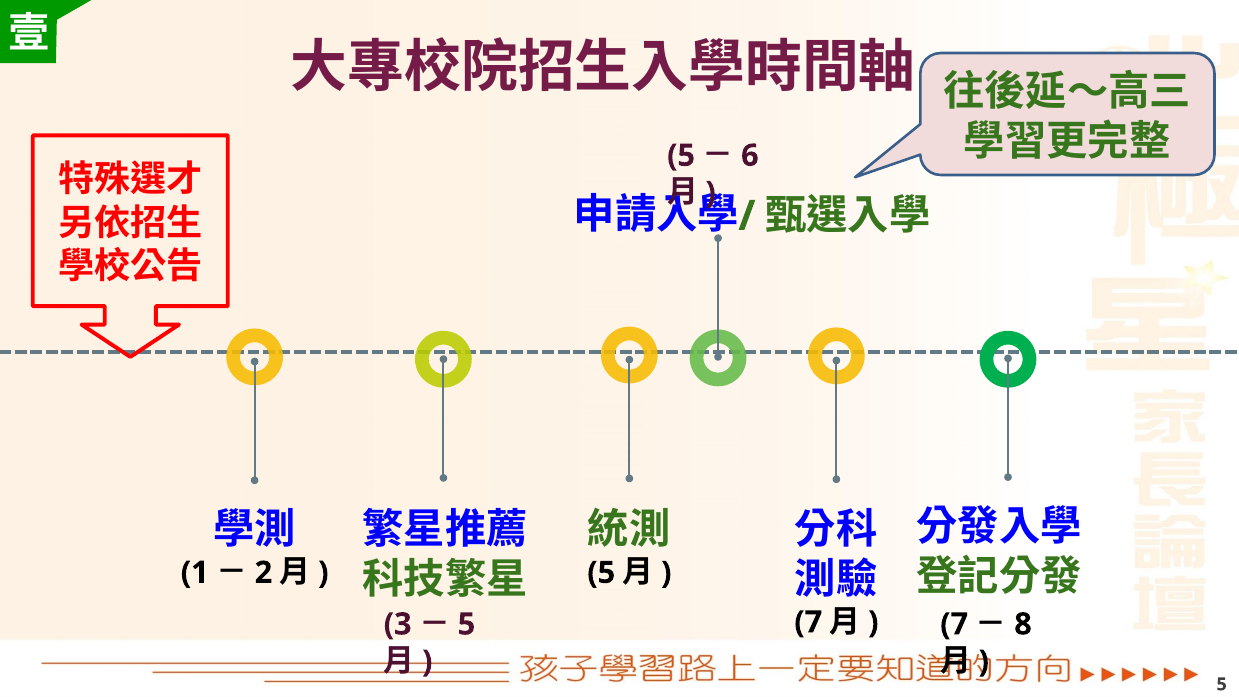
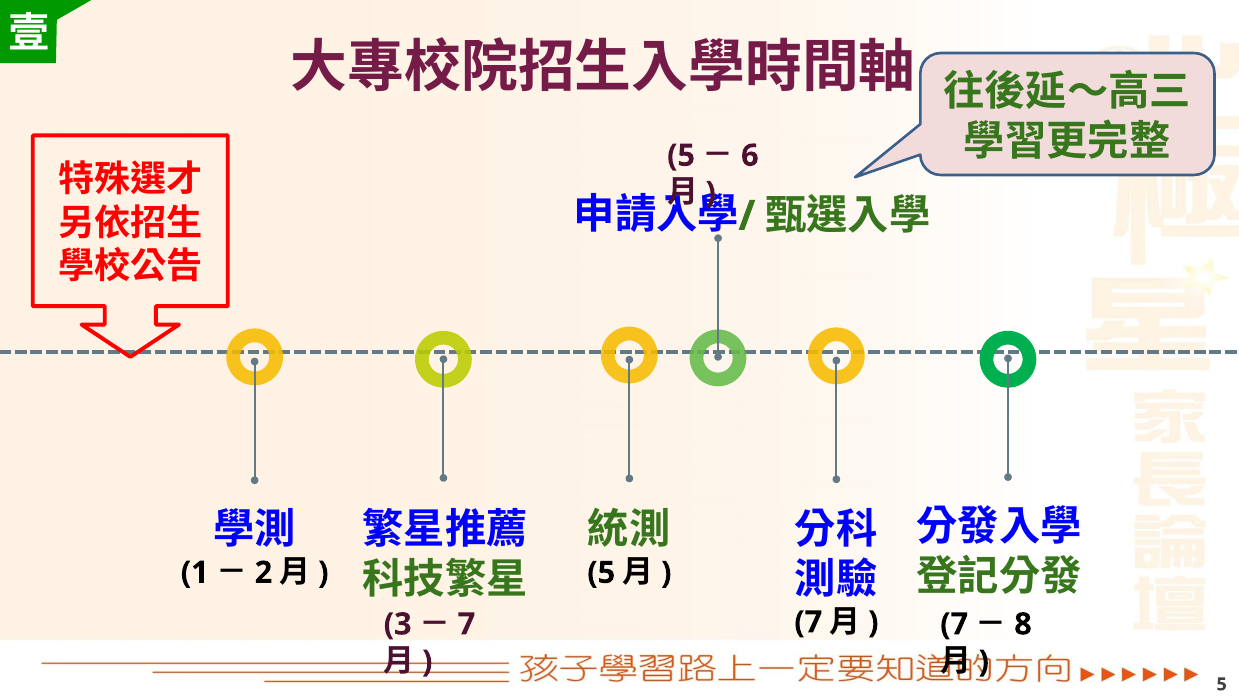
5: 5 -> 7 (467, 624)
